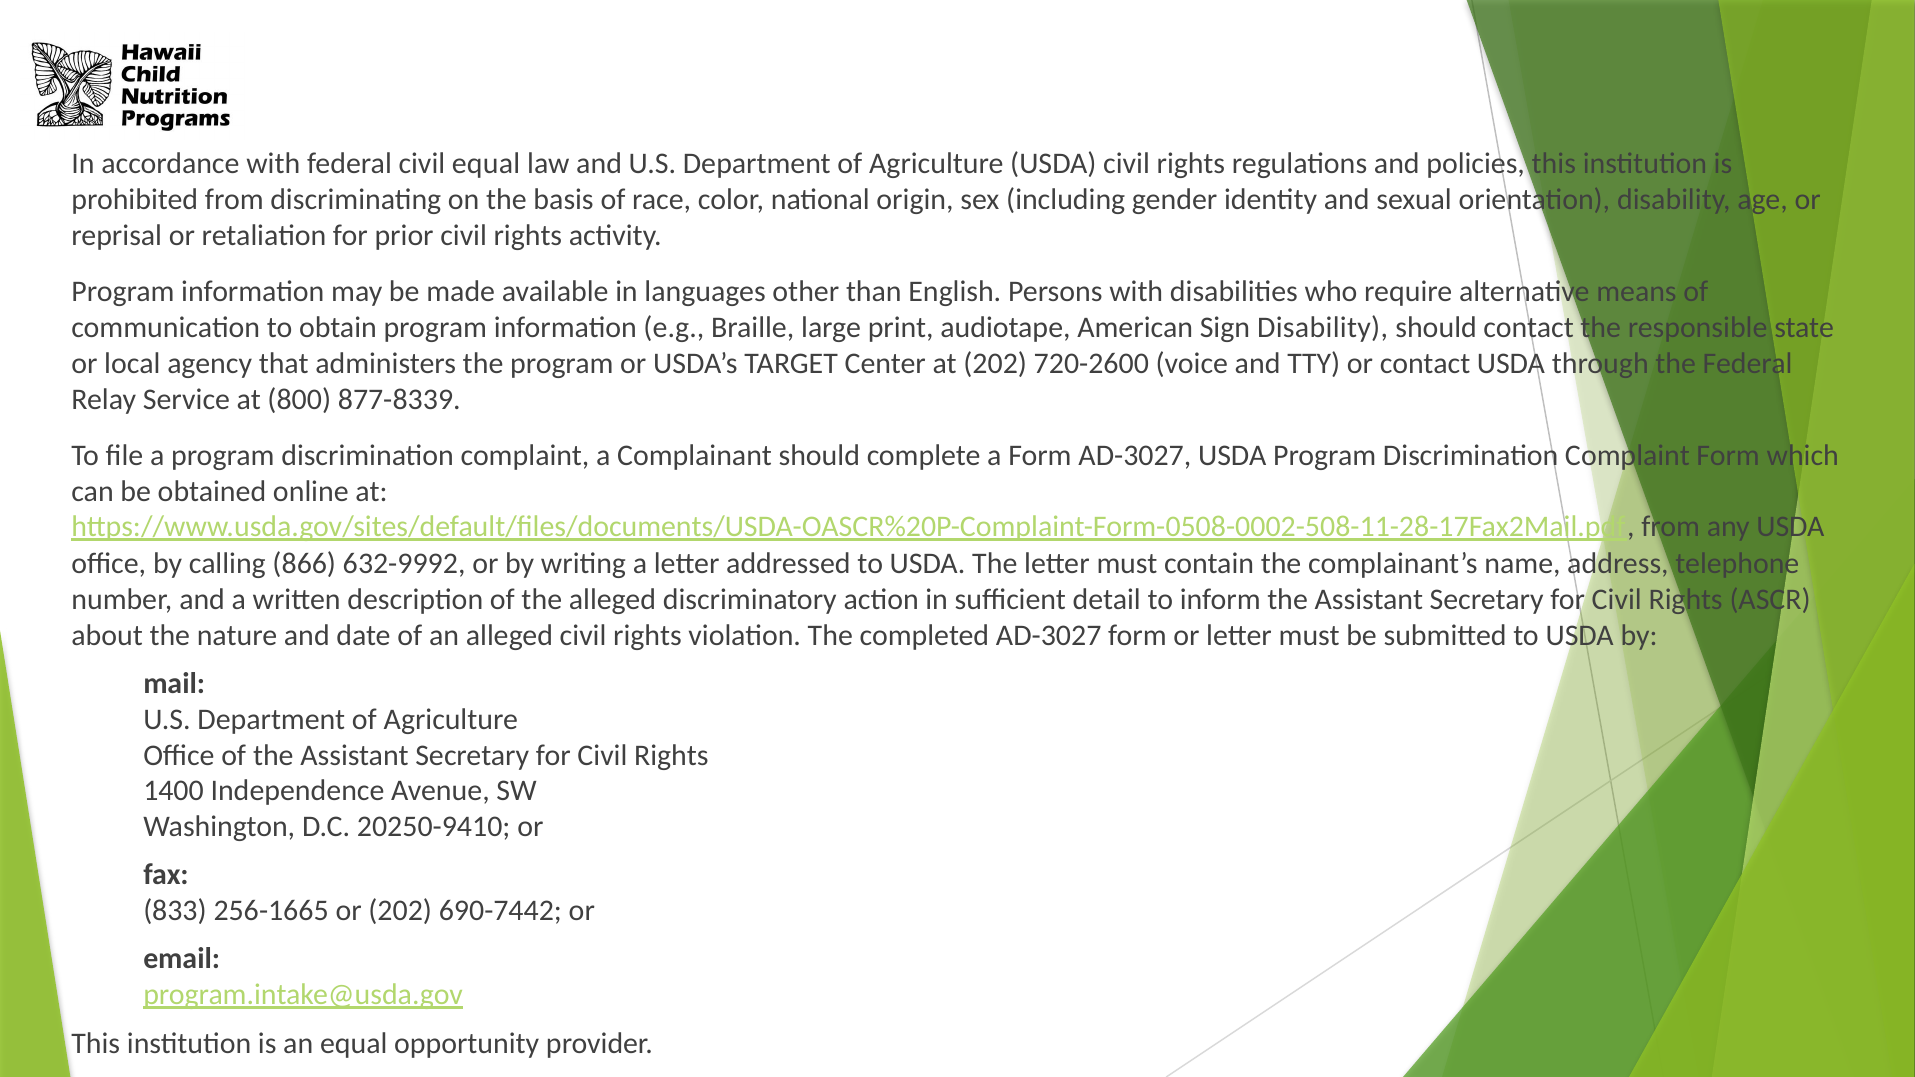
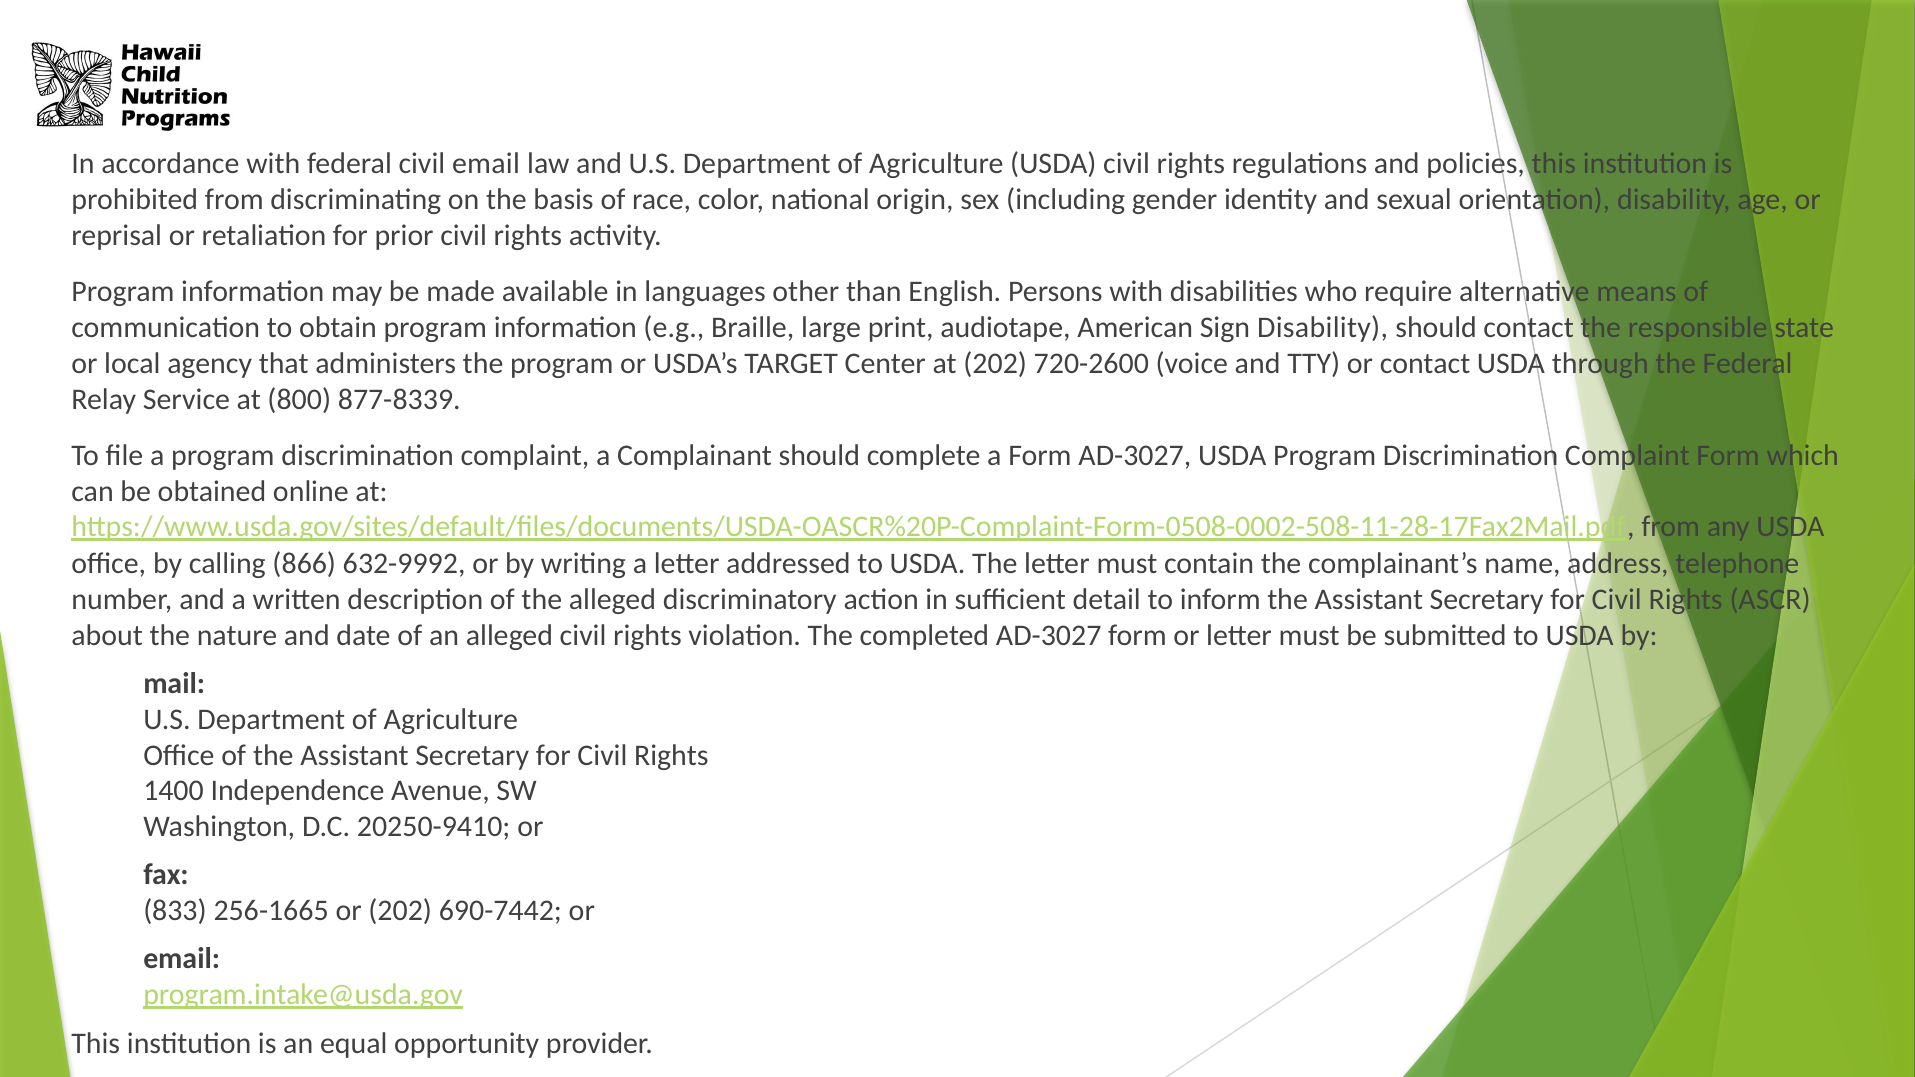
civil equal: equal -> email (486, 164)
